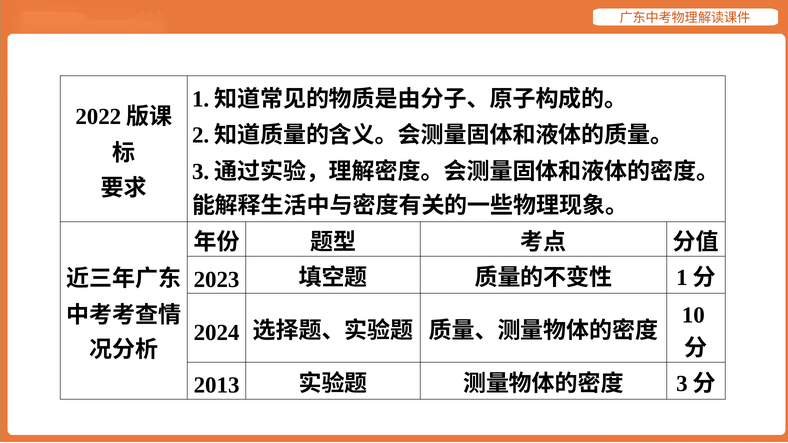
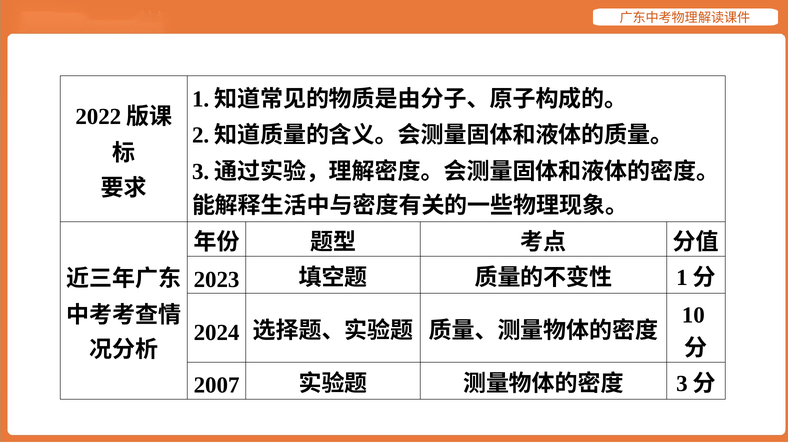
2013: 2013 -> 2007 (217, 386)
